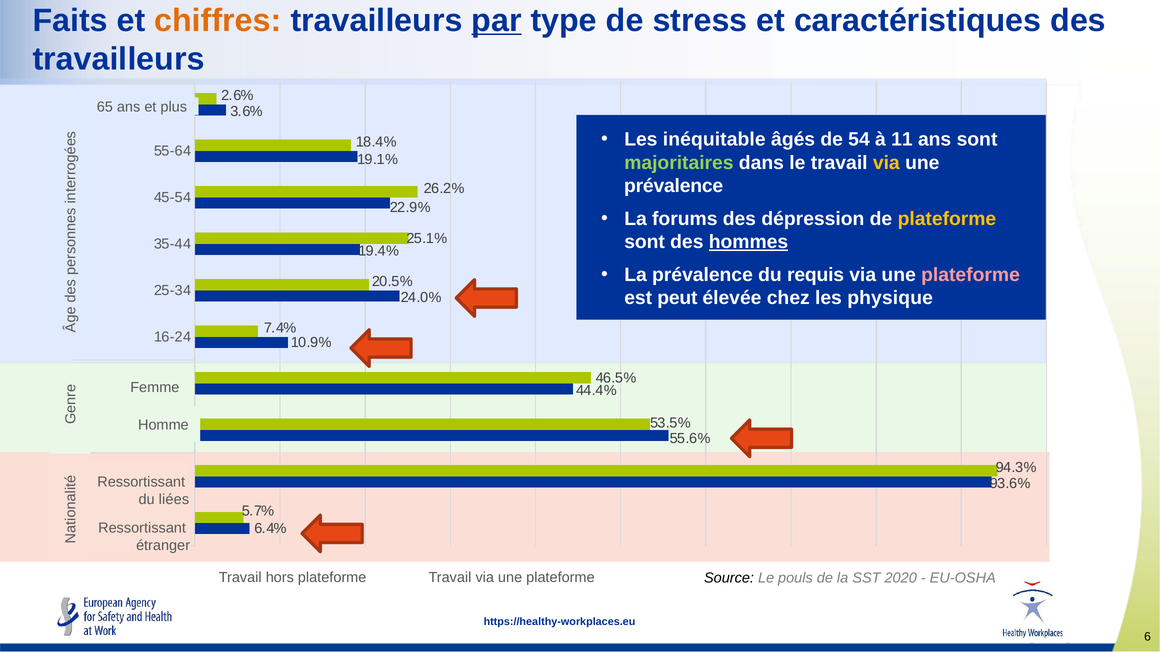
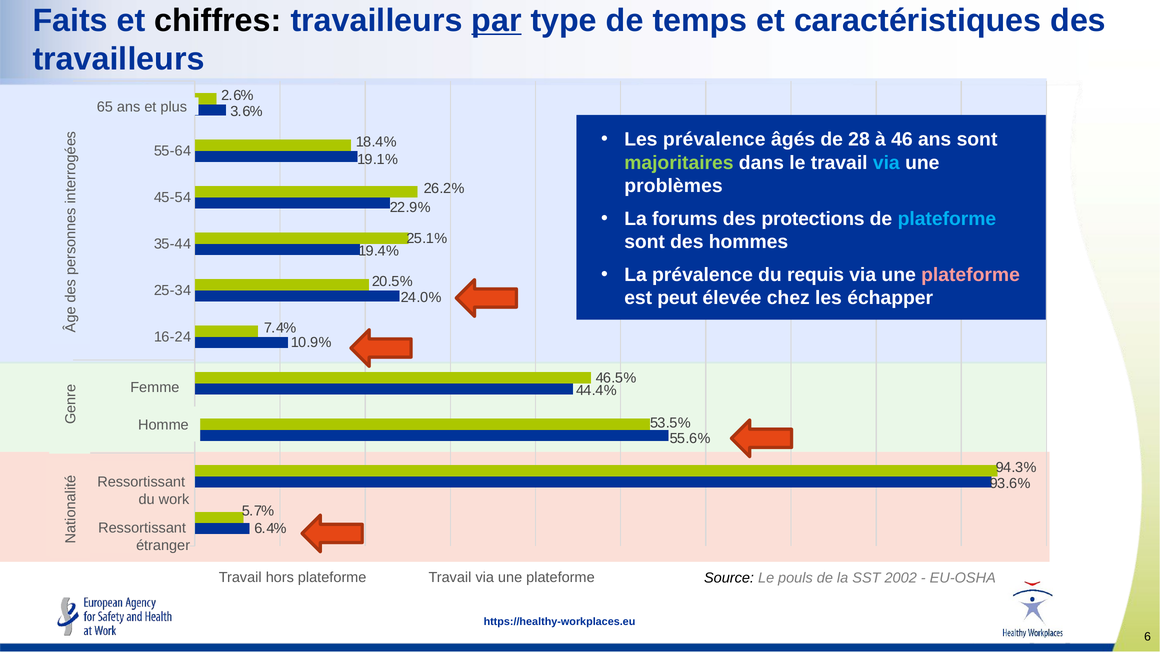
chiffres colour: orange -> black (218, 20)
stress: stress -> temps (700, 20)
Les inéquitable: inéquitable -> prévalence (714, 140)
54: 54 -> 28 (859, 140)
11: 11 -> 46 (902, 140)
via colour: yellow -> light blue (886, 163)
prévalence: prévalence -> problèmes (673, 186)
dépression: dépression -> protections (813, 219)
plateforme colour: yellow -> light blue (947, 219)
hommes underline: present -> none (748, 242)
physique: physique -> échapper (890, 298)
du liées: liées -> work (174, 500)
2020: 2020 -> 2002 (901, 579)
